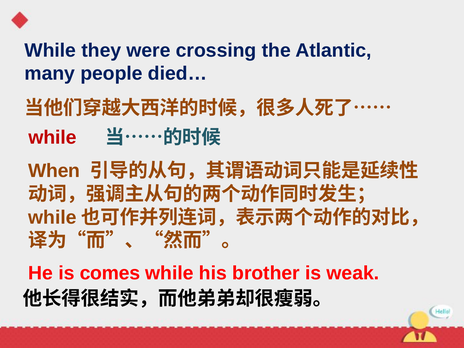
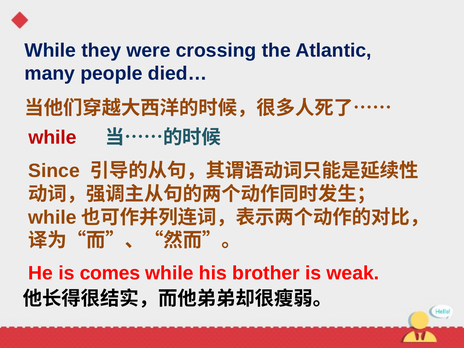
When: When -> Since (54, 171)
